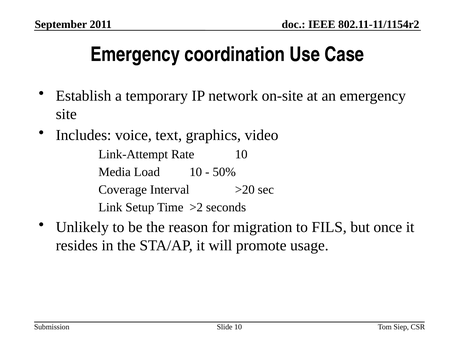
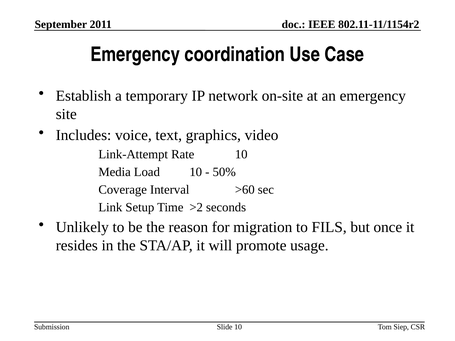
>20: >20 -> >60 (245, 190)
